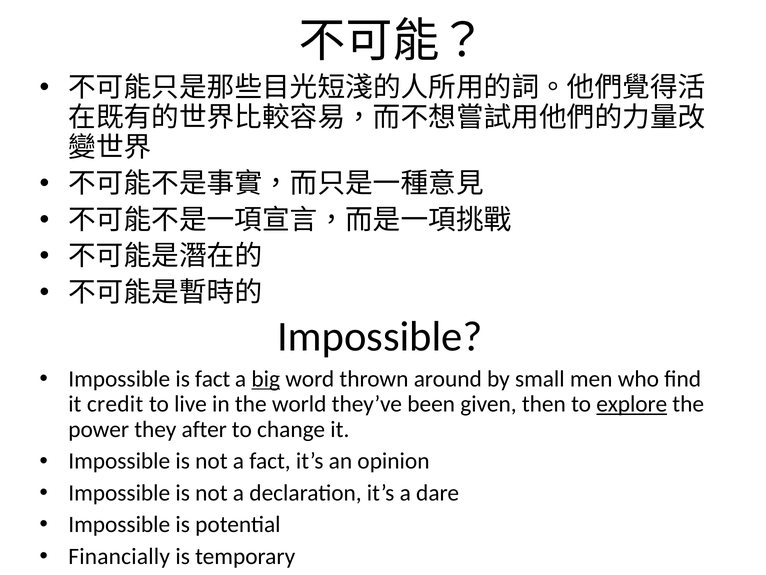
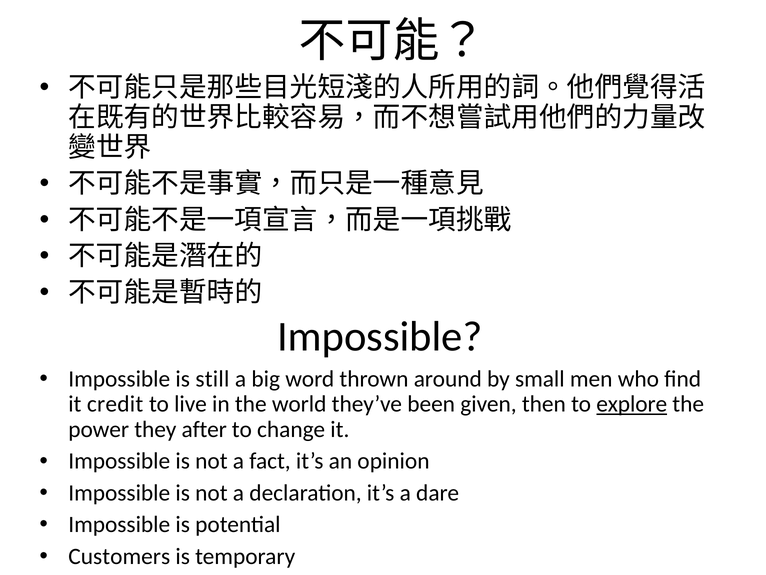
is fact: fact -> still (212, 379)
big underline: present -> none (266, 379)
Financially: Financially -> Customers (119, 556)
